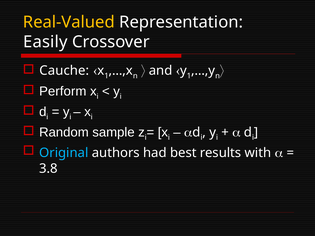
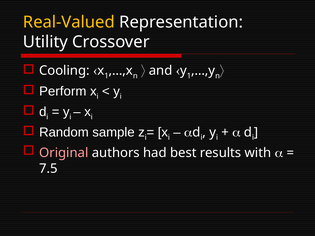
Easily: Easily -> Utility (45, 42)
Cauche: Cauche -> Cooling (64, 71)
Original colour: light blue -> pink (64, 153)
3.8: 3.8 -> 7.5 (48, 169)
